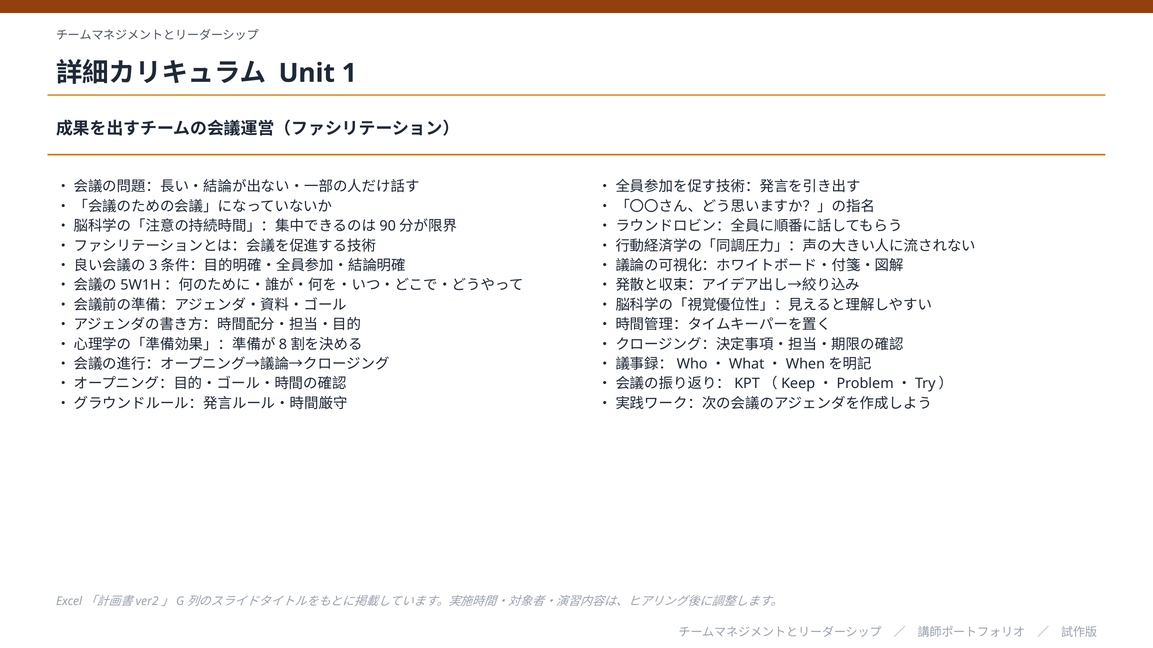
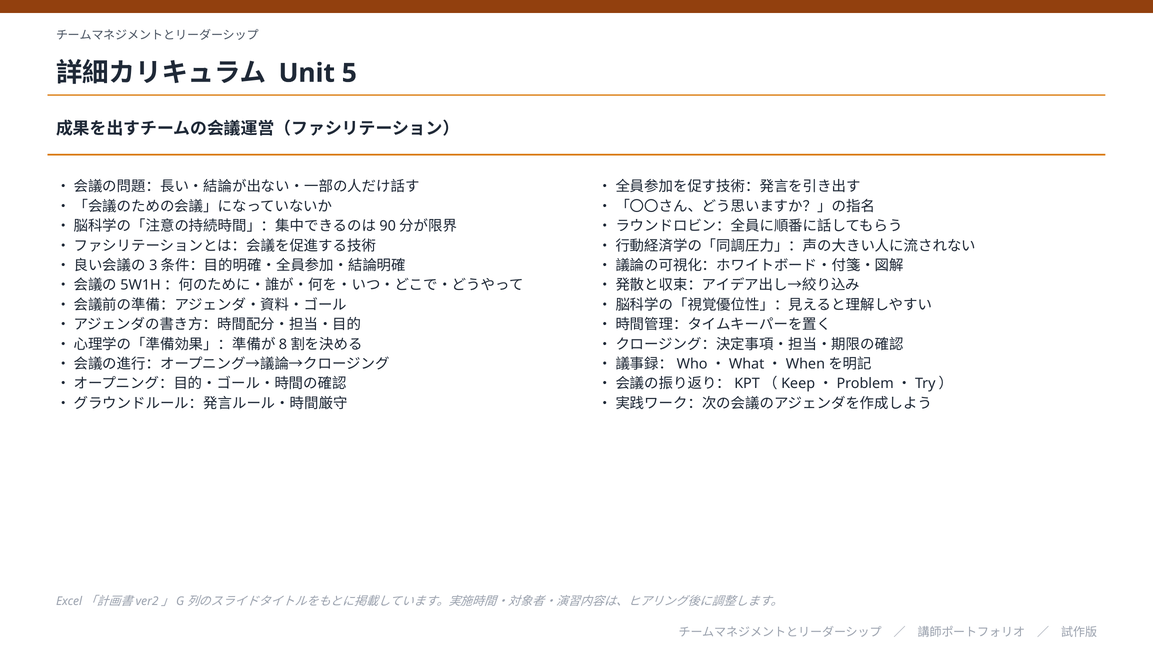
1: 1 -> 5 (349, 73)
